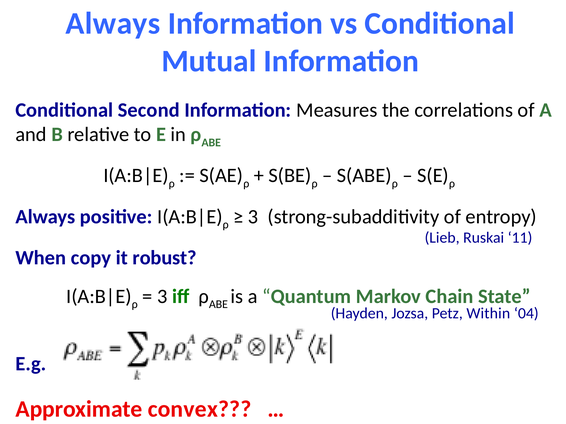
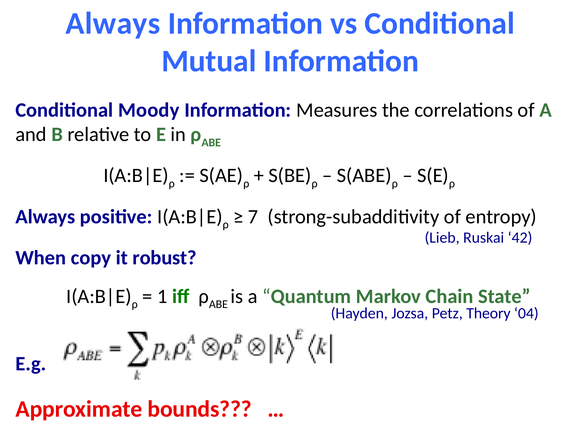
Second: Second -> Moody (149, 110)
3: 3 -> 7 (253, 217)
11: 11 -> 42 (520, 238)
3: 3 -> 1 (162, 297)
Within: Within -> Theory (488, 314)
convex: convex -> bounds (200, 410)
